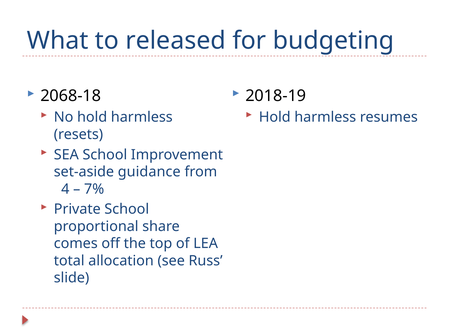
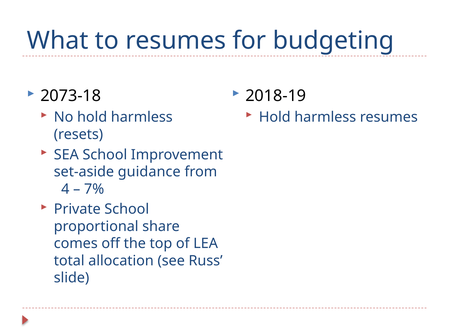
to released: released -> resumes (176, 41)
2068-18: 2068-18 -> 2073-18 (71, 96)
